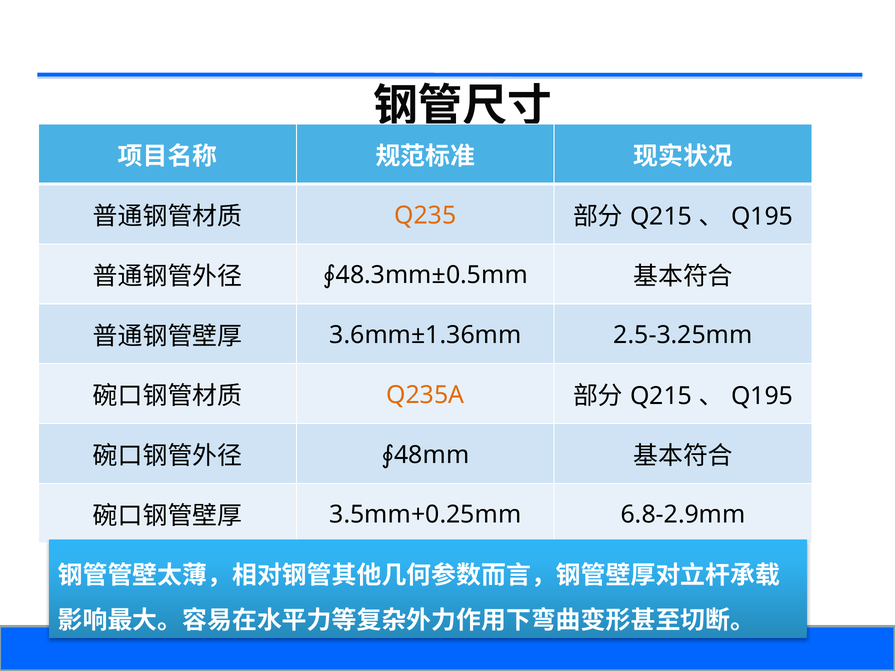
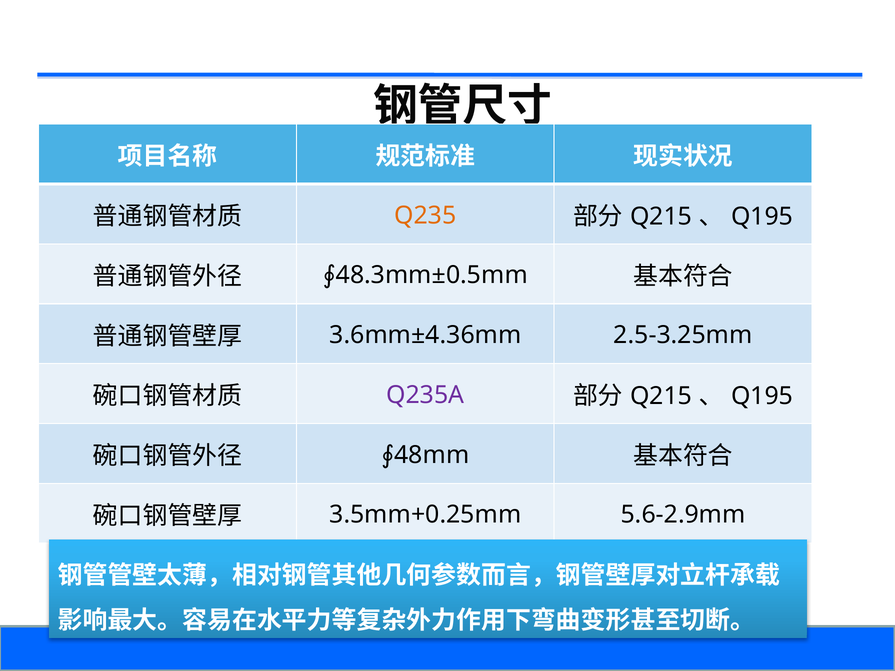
3.6mm±1.36mm: 3.6mm±1.36mm -> 3.6mm±4.36mm (425, 335)
Q235A colour: orange -> purple (425, 395)
6.8-2.9mm: 6.8-2.9mm -> 5.6-2.9mm (683, 515)
